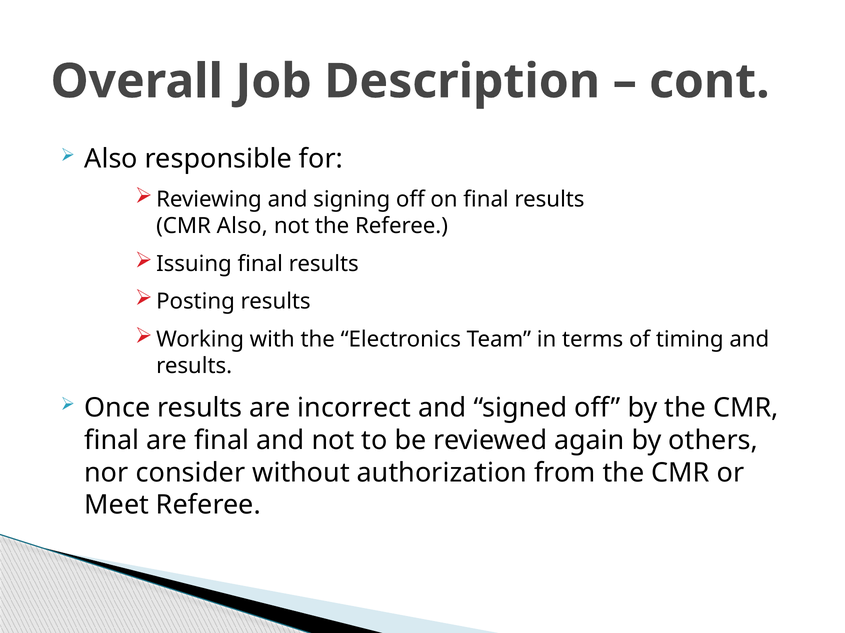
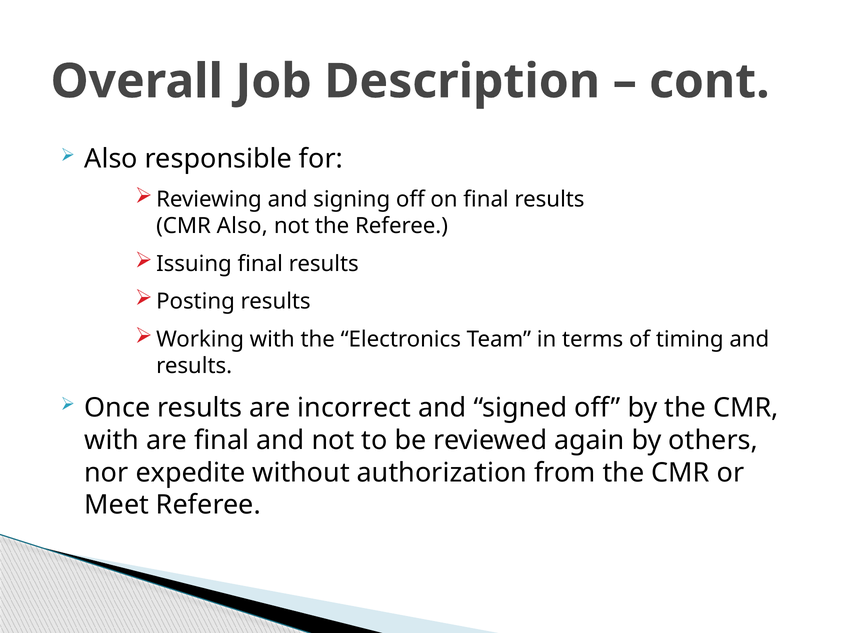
final: final -> with (112, 441)
consider: consider -> expedite (190, 473)
